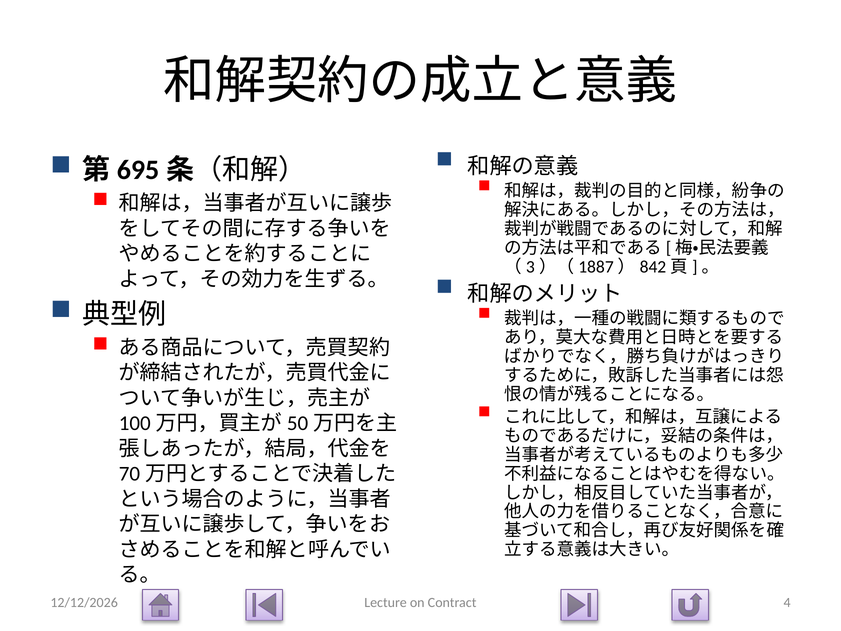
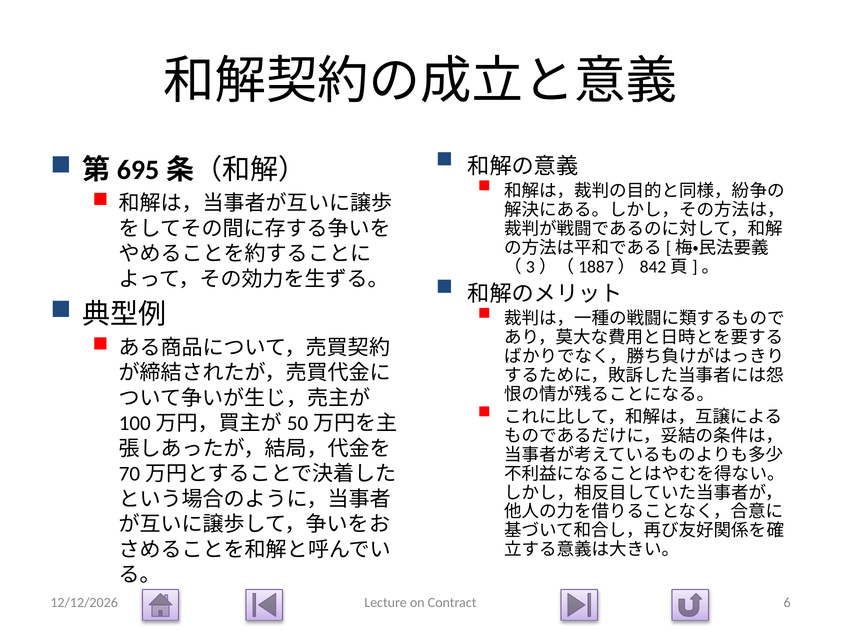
4: 4 -> 6 (787, 602)
